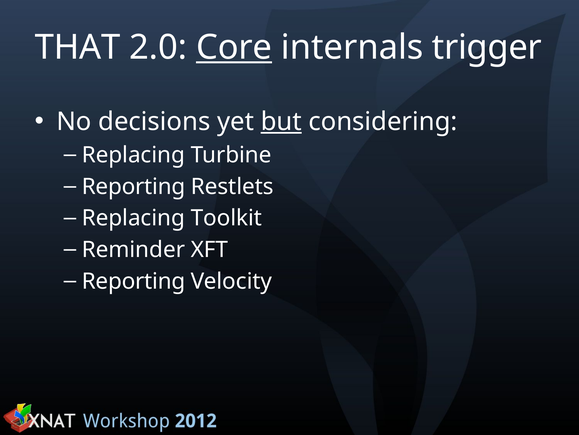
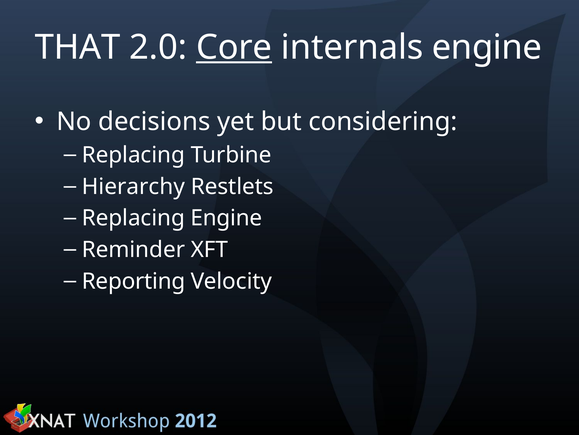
internals trigger: trigger -> engine (487, 47)
but underline: present -> none (281, 121)
Reporting: Reporting -> Hierarchy (133, 186)
Replacing Toolkit: Toolkit -> Engine (226, 218)
